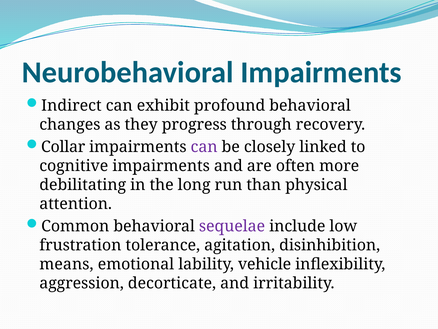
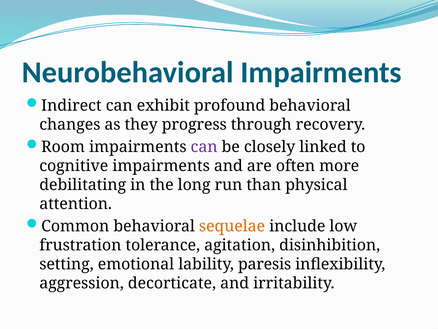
Collar: Collar -> Room (63, 147)
sequelae colour: purple -> orange (232, 226)
means: means -> setting (67, 264)
vehicle: vehicle -> paresis (265, 264)
